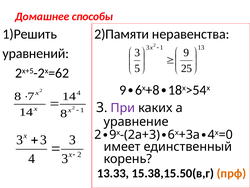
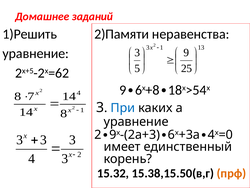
способы: способы -> заданий (92, 17)
уравнений: уравнений -> уравнение (36, 53)
При colour: purple -> blue (123, 108)
13.33: 13.33 -> 15.32 (113, 173)
